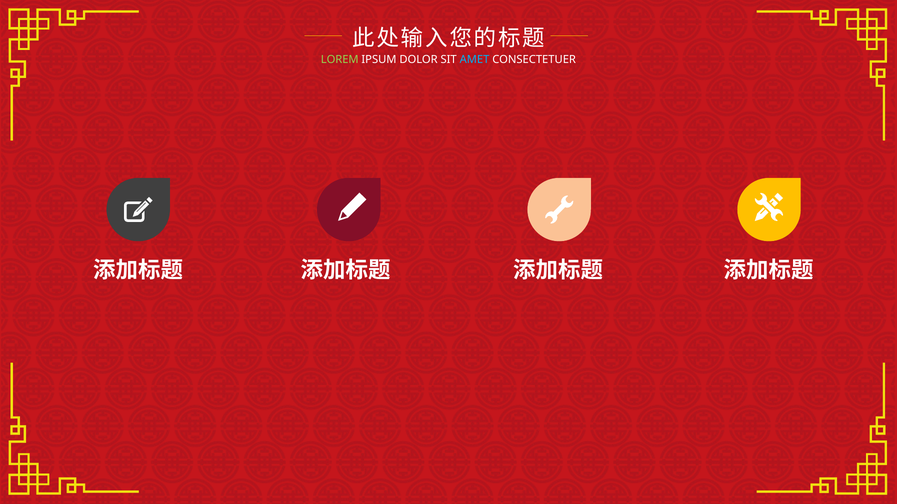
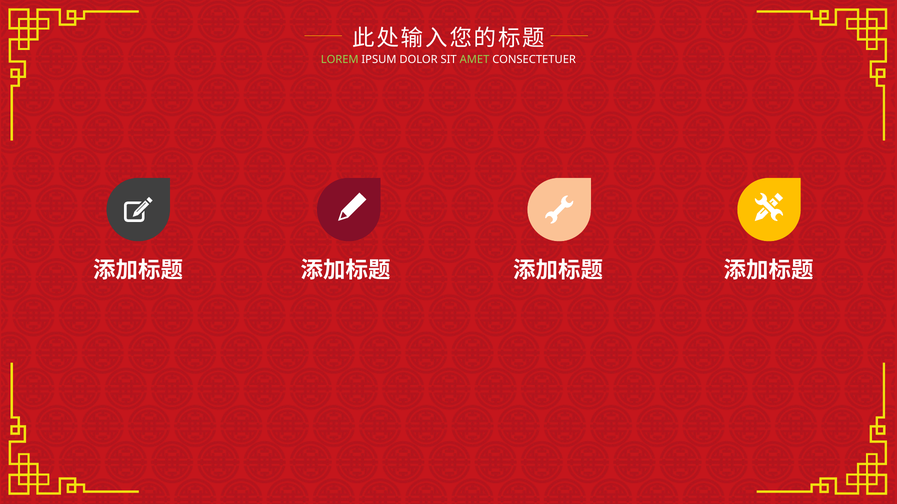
AMET colour: light blue -> light green (475, 60)
